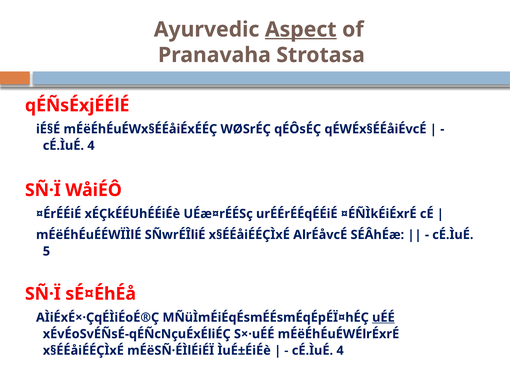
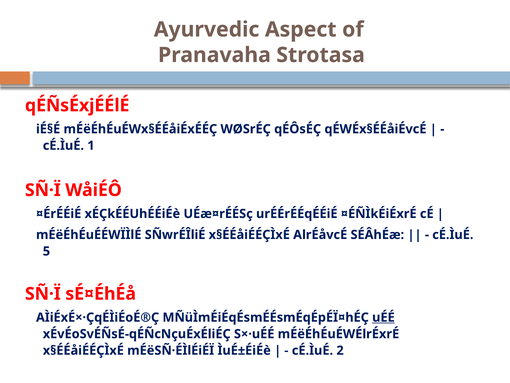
Aspect underline: present -> none (301, 29)
4: 4 -> 1 (91, 145)
4: 4 -> 2 (340, 350)
